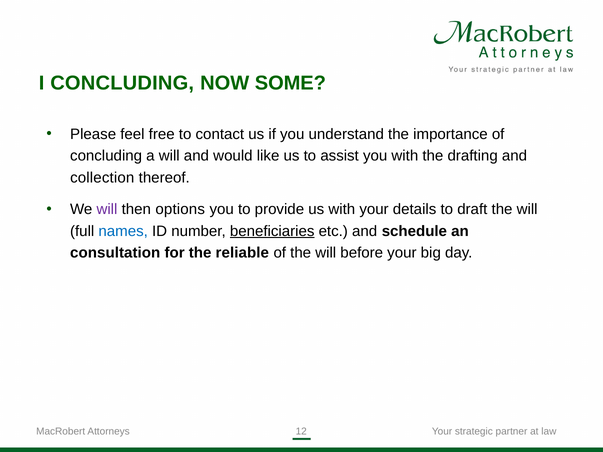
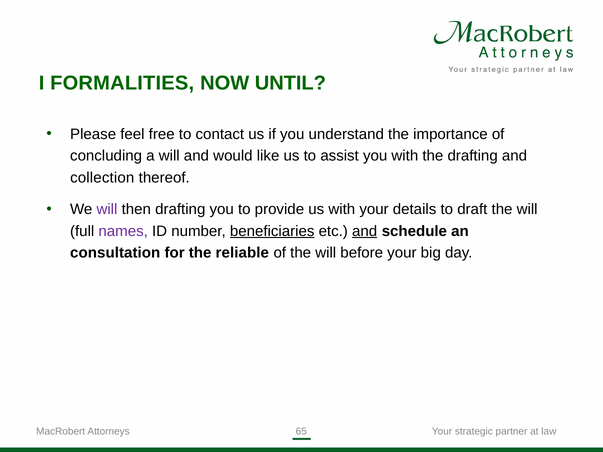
I CONCLUDING: CONCLUDING -> FORMALITIES (122, 83)
SOME: SOME -> UNTIL (290, 83)
then options: options -> drafting (180, 209)
names colour: blue -> purple (123, 231)
and underline: none -> present (365, 231)
12: 12 -> 65 (301, 432)
